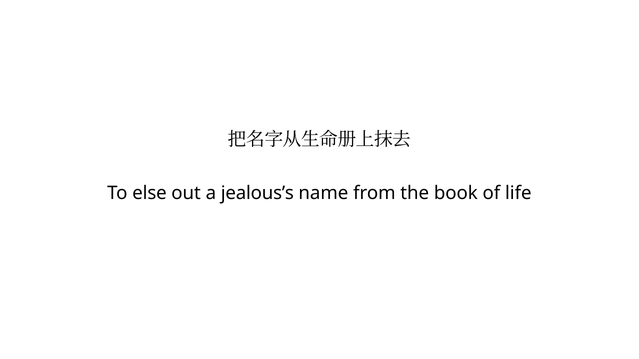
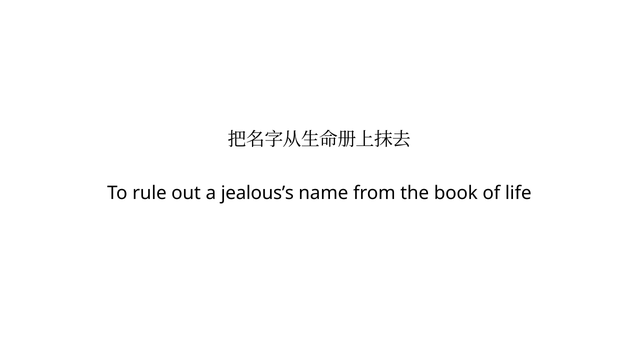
else: else -> rule (149, 193)
